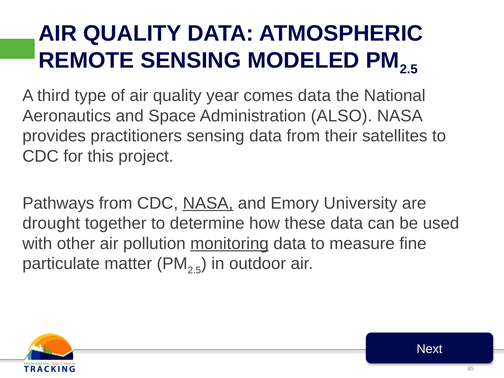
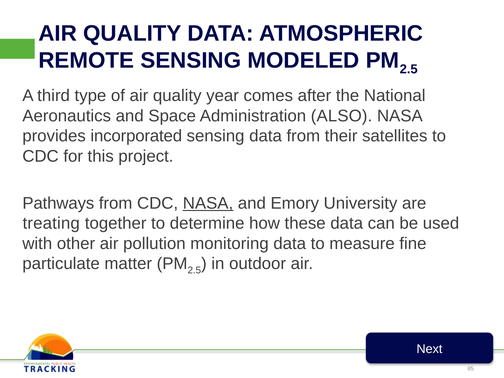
comes data: data -> after (314, 96)
practitioners: practitioners -> incorporated (136, 136)
drought: drought -> treating (51, 223)
monitoring underline: present -> none (230, 244)
